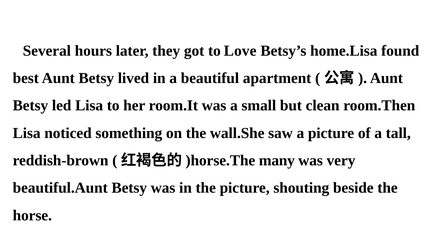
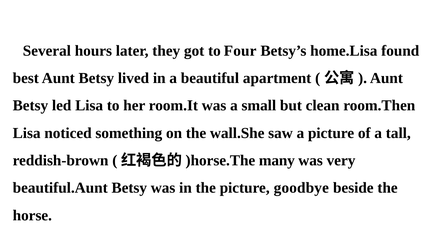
Love: Love -> Four (240, 51)
shouting: shouting -> goodbye (301, 188)
